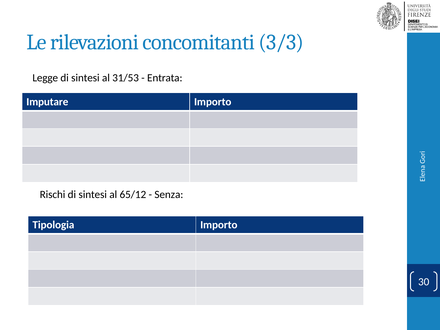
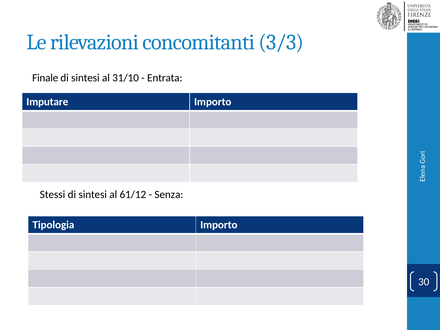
Legge: Legge -> Finale (45, 78)
31/53: 31/53 -> 31/10 (126, 78)
Rischi: Rischi -> Stessi (53, 194)
65/12: 65/12 -> 61/12 (133, 194)
